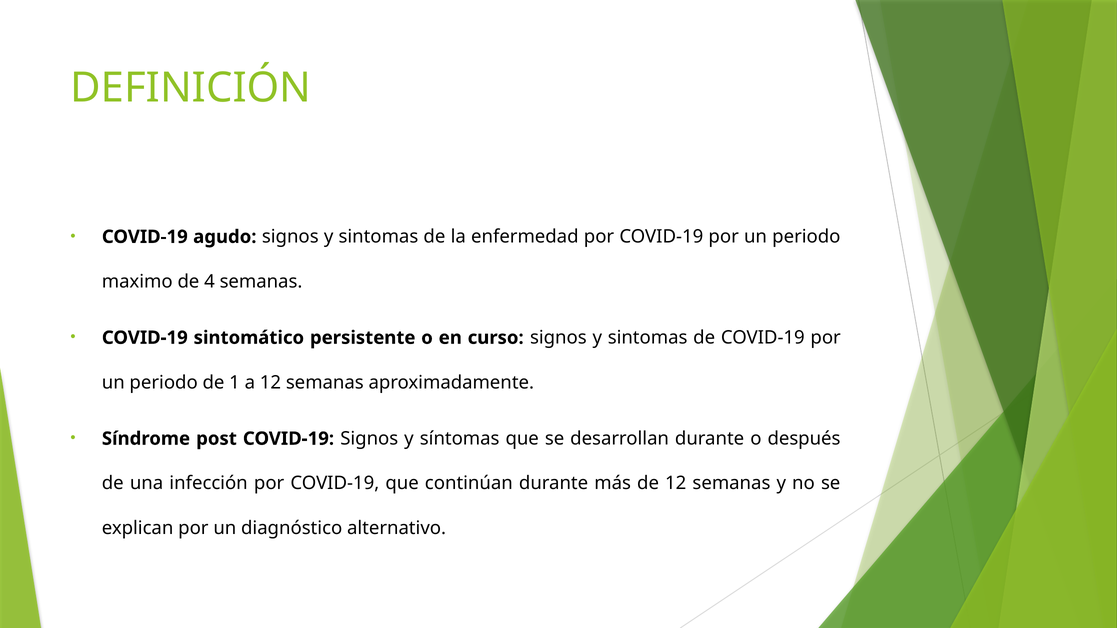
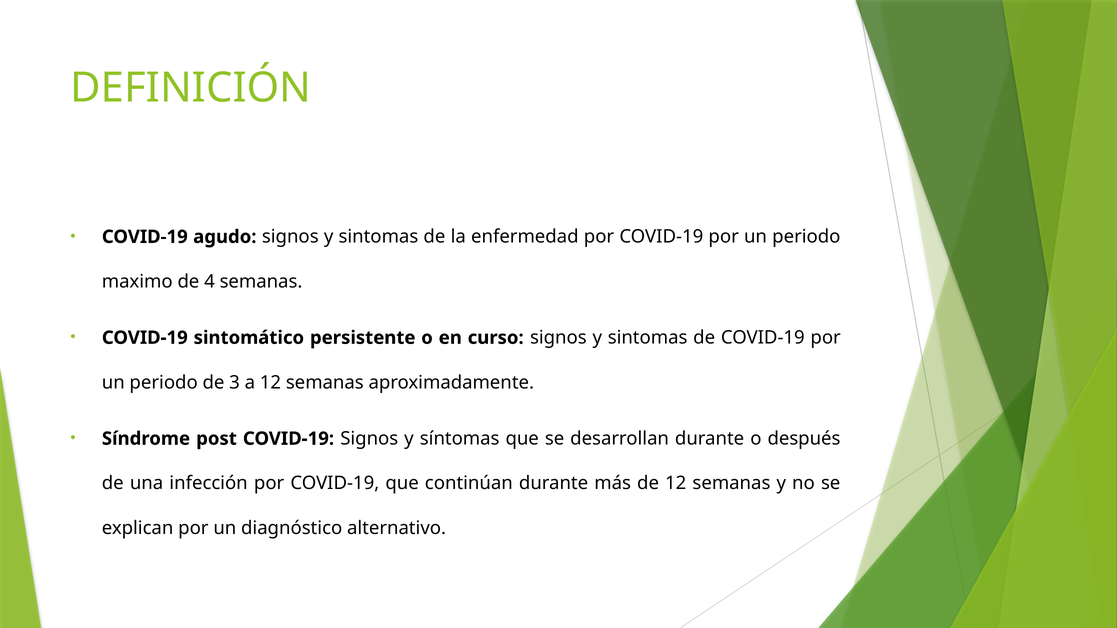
1: 1 -> 3 (235, 383)
